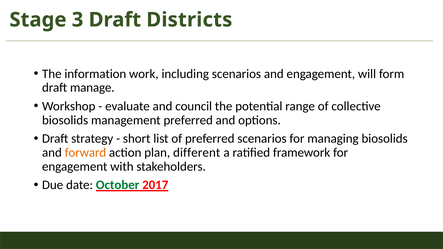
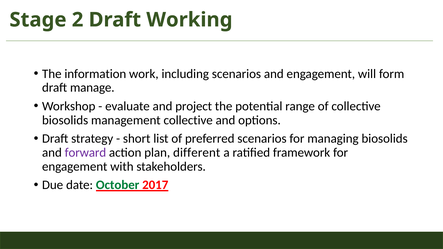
3: 3 -> 2 (78, 20)
Districts: Districts -> Working (189, 20)
council: council -> project (194, 106)
management preferred: preferred -> collective (188, 120)
forward colour: orange -> purple (85, 153)
